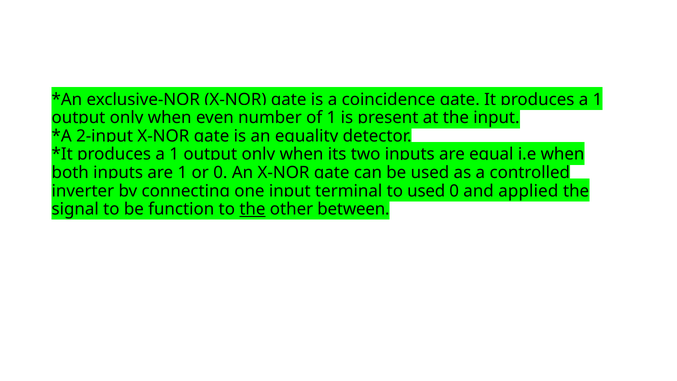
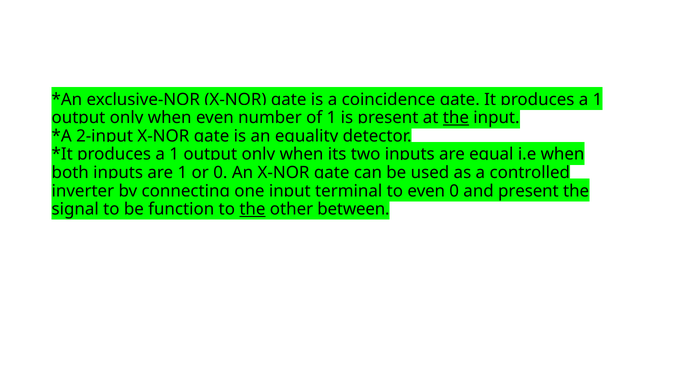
the underline: none -> present (456, 118)
to used: used -> even (426, 191)
and applied: applied -> present (528, 191)
